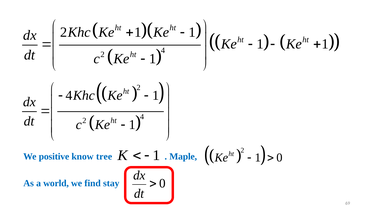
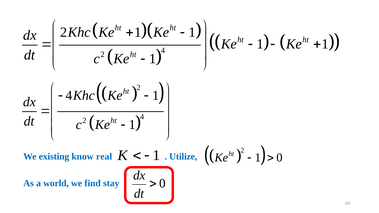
Maple: Maple -> Utilize (183, 157)
positive: positive -> existing (54, 157)
tree: tree -> real (104, 157)
